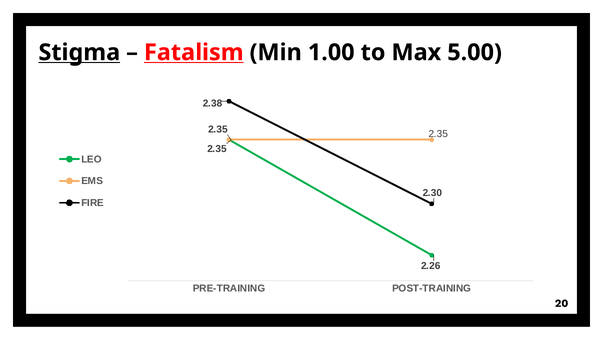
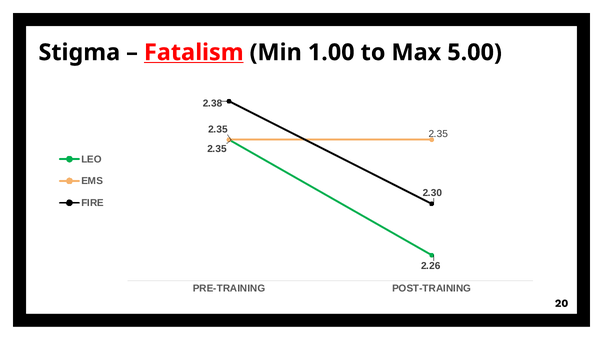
Stigma underline: present -> none (79, 52)
